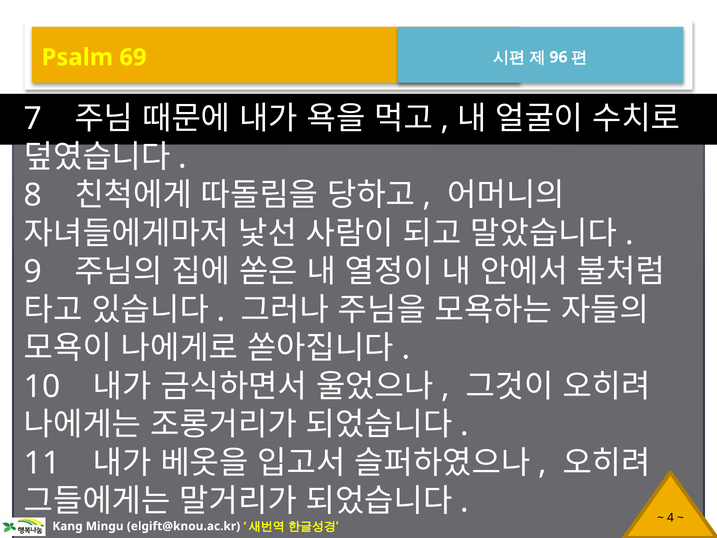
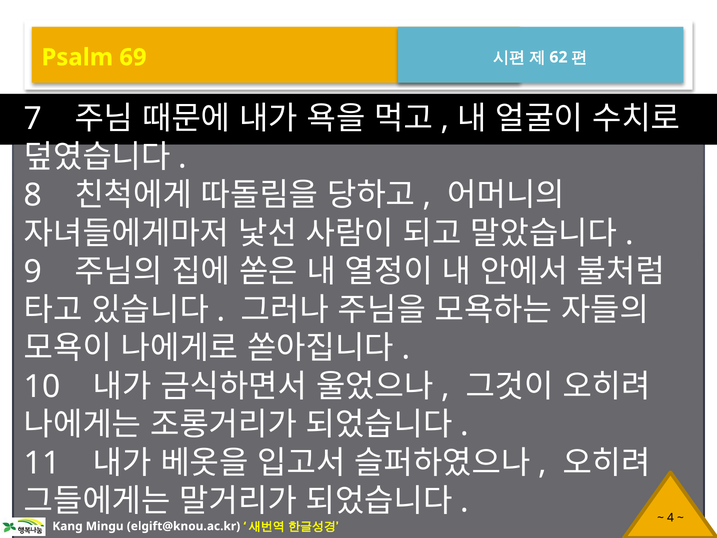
96: 96 -> 62 (558, 57)
